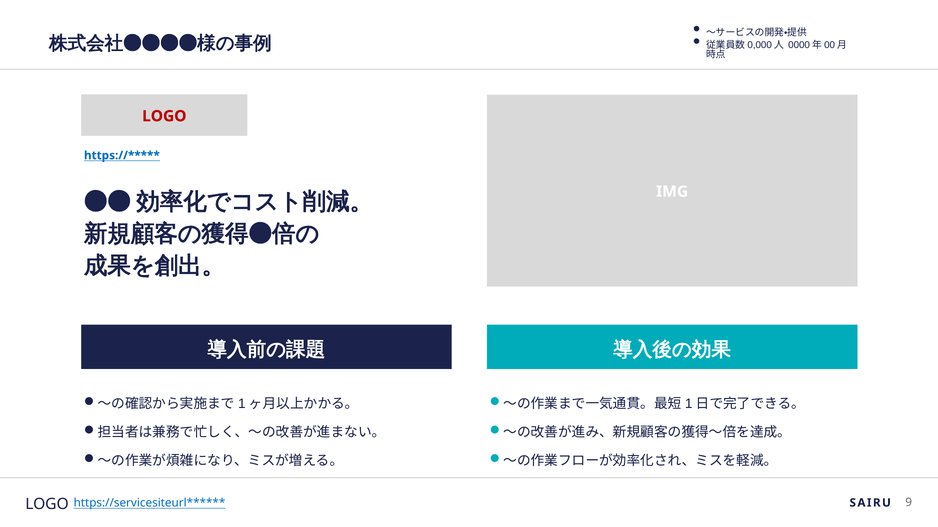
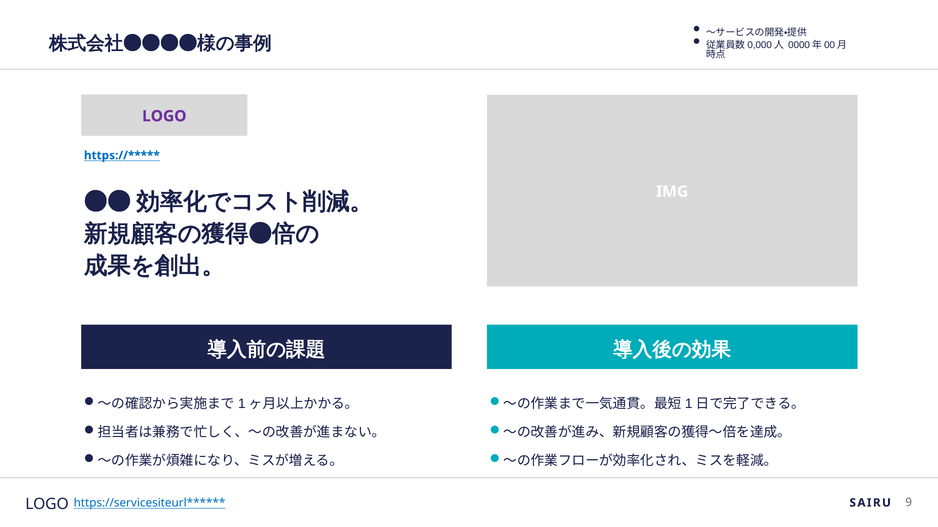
LOGO colour: red -> purple (164, 116)
